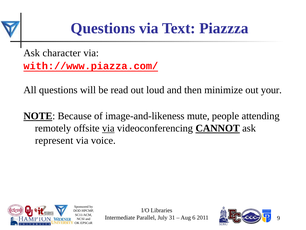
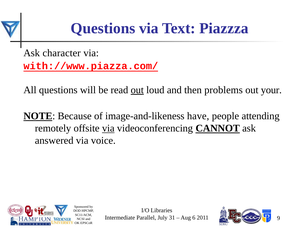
out underline: none -> present (137, 90)
minimize: minimize -> problems (224, 90)
mute: mute -> have (198, 116)
represent: represent -> answered (54, 140)
